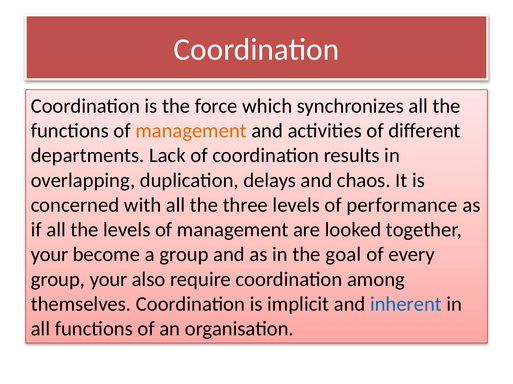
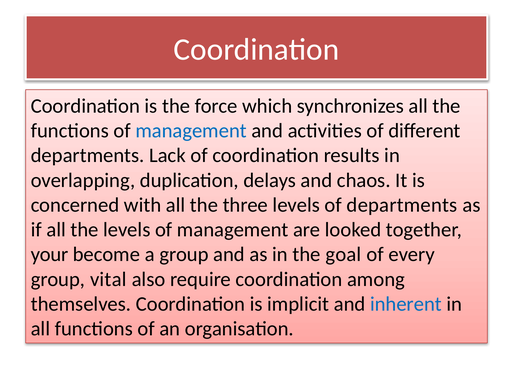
management colour: orange -> blue (191, 131)
of performance: performance -> departments (402, 205)
group your: your -> vital (108, 280)
